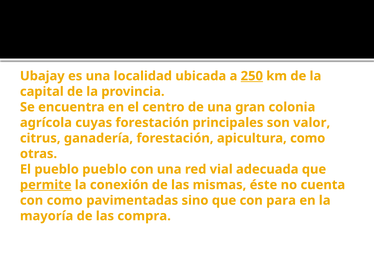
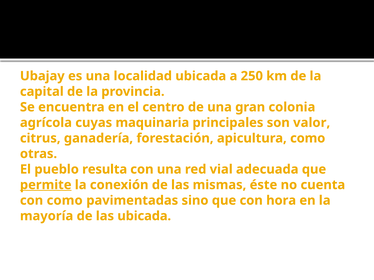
250 underline: present -> none (252, 76)
cuyas forestación: forestación -> maquinaria (152, 123)
pueblo pueblo: pueblo -> resulta (105, 170)
para: para -> hora (281, 201)
las compra: compra -> ubicada (144, 216)
